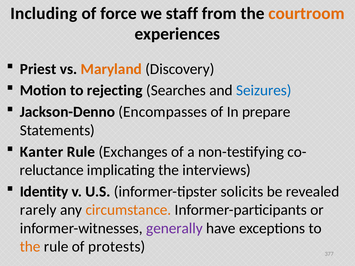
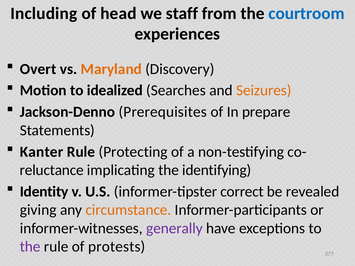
force: force -> head (118, 13)
courtroom colour: orange -> blue (307, 13)
Priest: Priest -> Overt (38, 69)
rejecting: rejecting -> idealized (115, 91)
Seizures colour: blue -> orange (264, 91)
Encompasses: Encompasses -> Prerequisites (163, 112)
Exchanges: Exchanges -> Protecting (133, 152)
interviews: interviews -> identifying (217, 170)
solicits: solicits -> correct (242, 192)
rarely: rarely -> giving (38, 210)
the colour: orange -> purple (30, 247)
